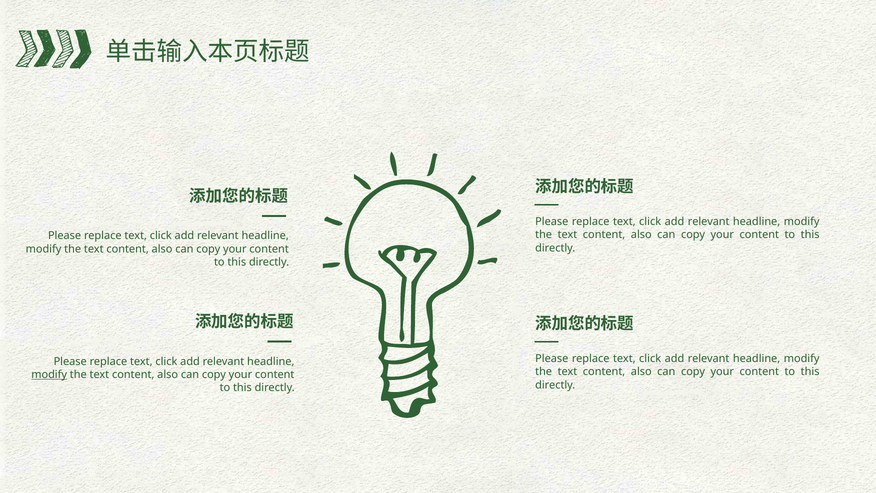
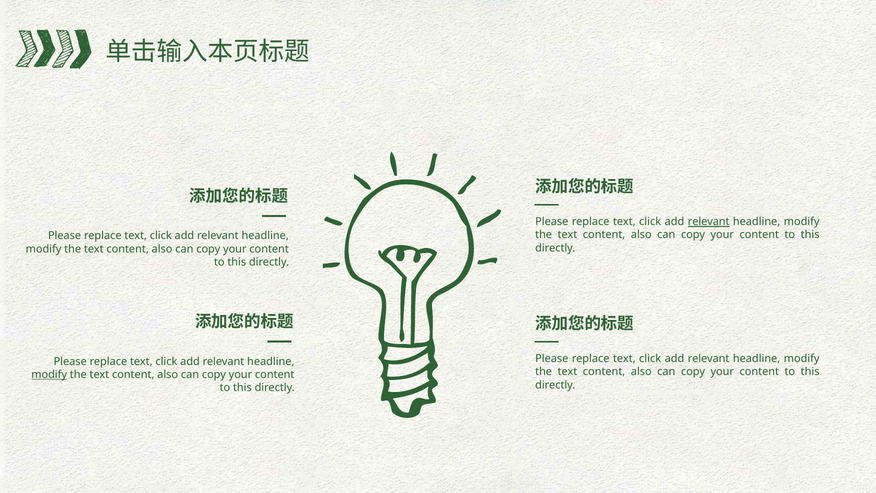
relevant underline: none -> present (709, 222)
